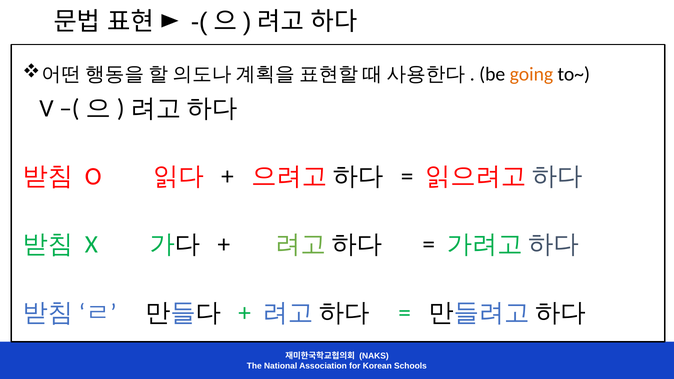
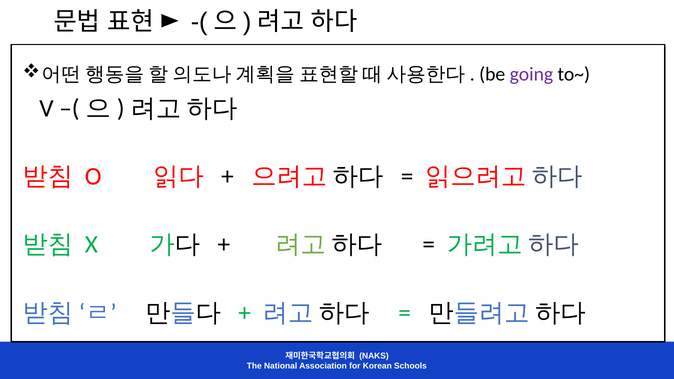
going colour: orange -> purple (531, 74)
